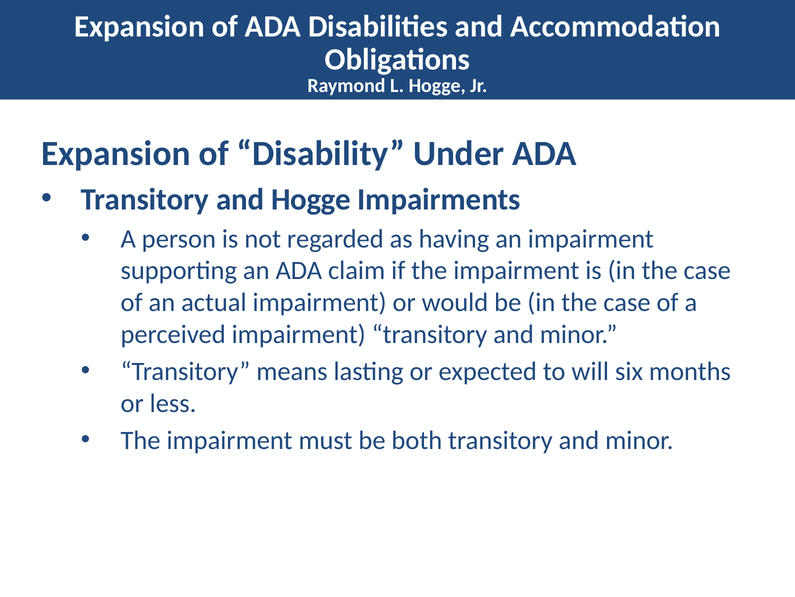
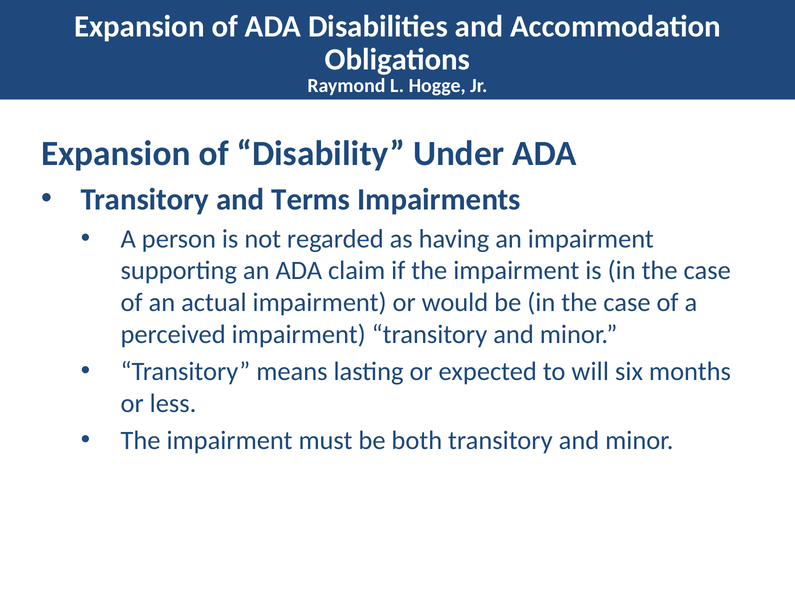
and Hogge: Hogge -> Terms (311, 199)
